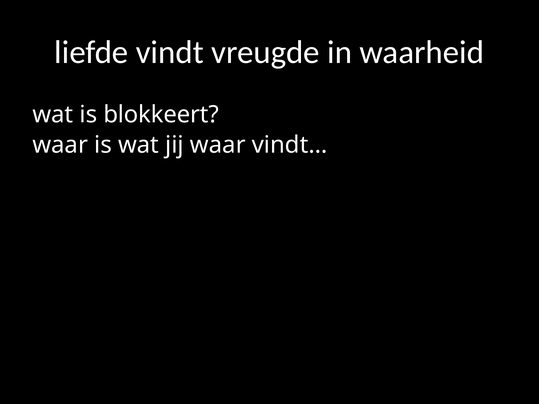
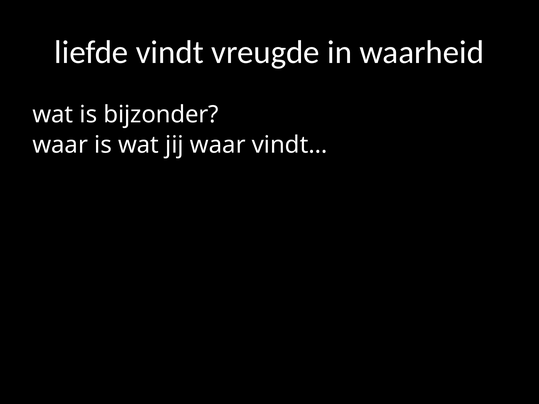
blokkeert: blokkeert -> bijzonder (161, 115)
